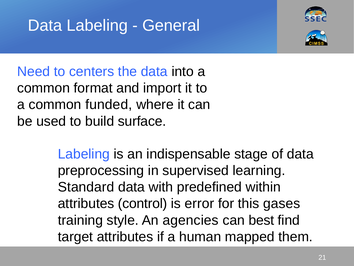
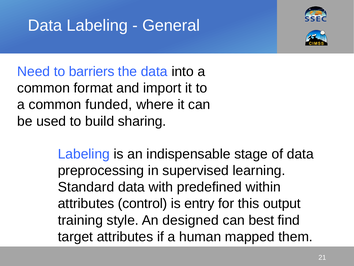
centers: centers -> barriers (92, 71)
surface: surface -> sharing (142, 121)
error: error -> entry (199, 203)
gases: gases -> output (282, 203)
agencies: agencies -> designed (191, 220)
